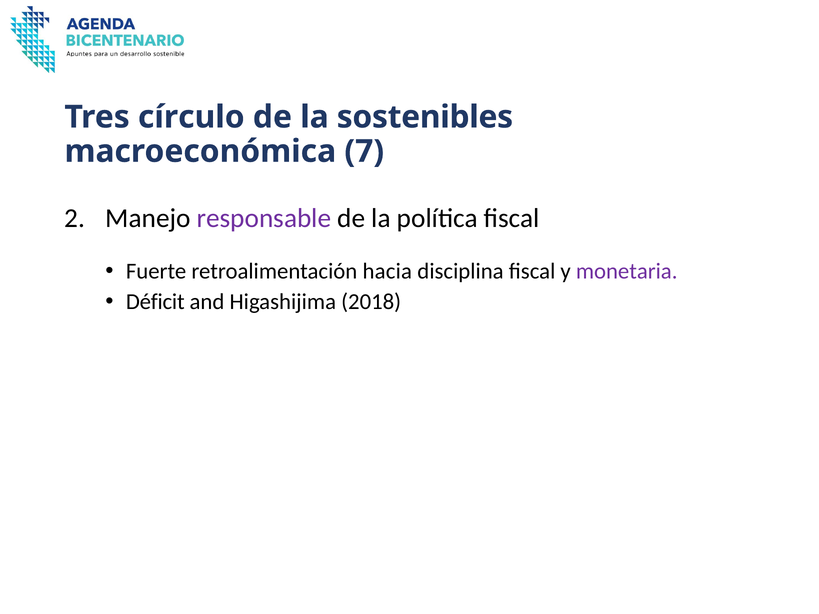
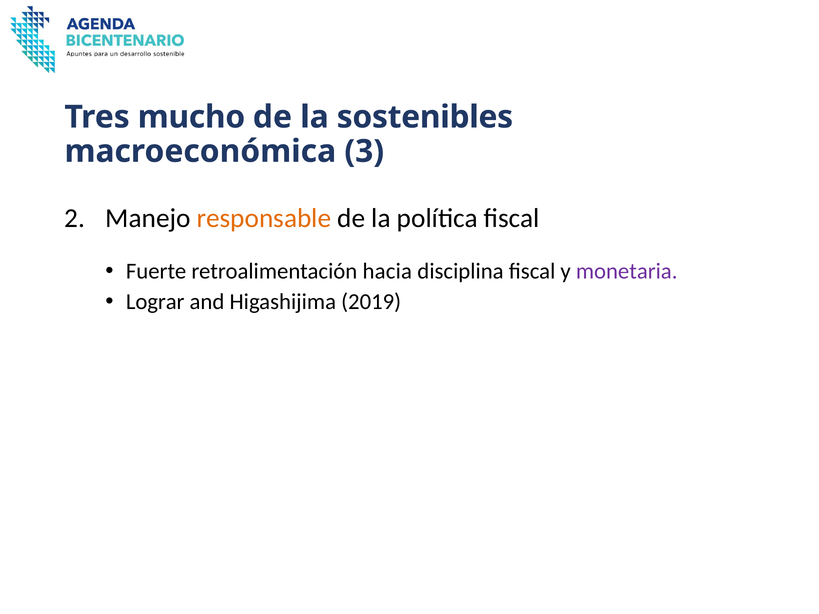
círculo: círculo -> mucho (191, 117)
7: 7 -> 3 (364, 151)
responsable colour: purple -> orange (264, 218)
Déficit: Déficit -> Lograr (155, 302)
2018: 2018 -> 2019 (371, 302)
